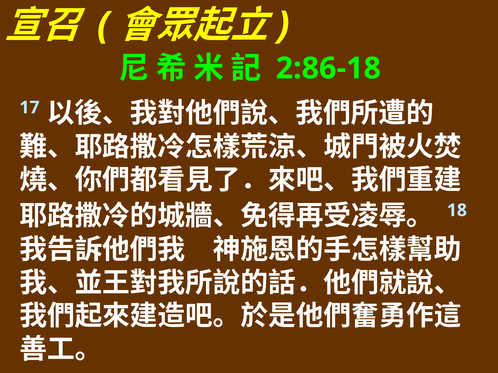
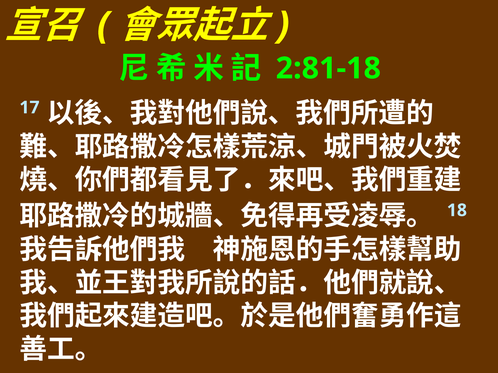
2:86-18: 2:86-18 -> 2:81-18 (328, 68)
